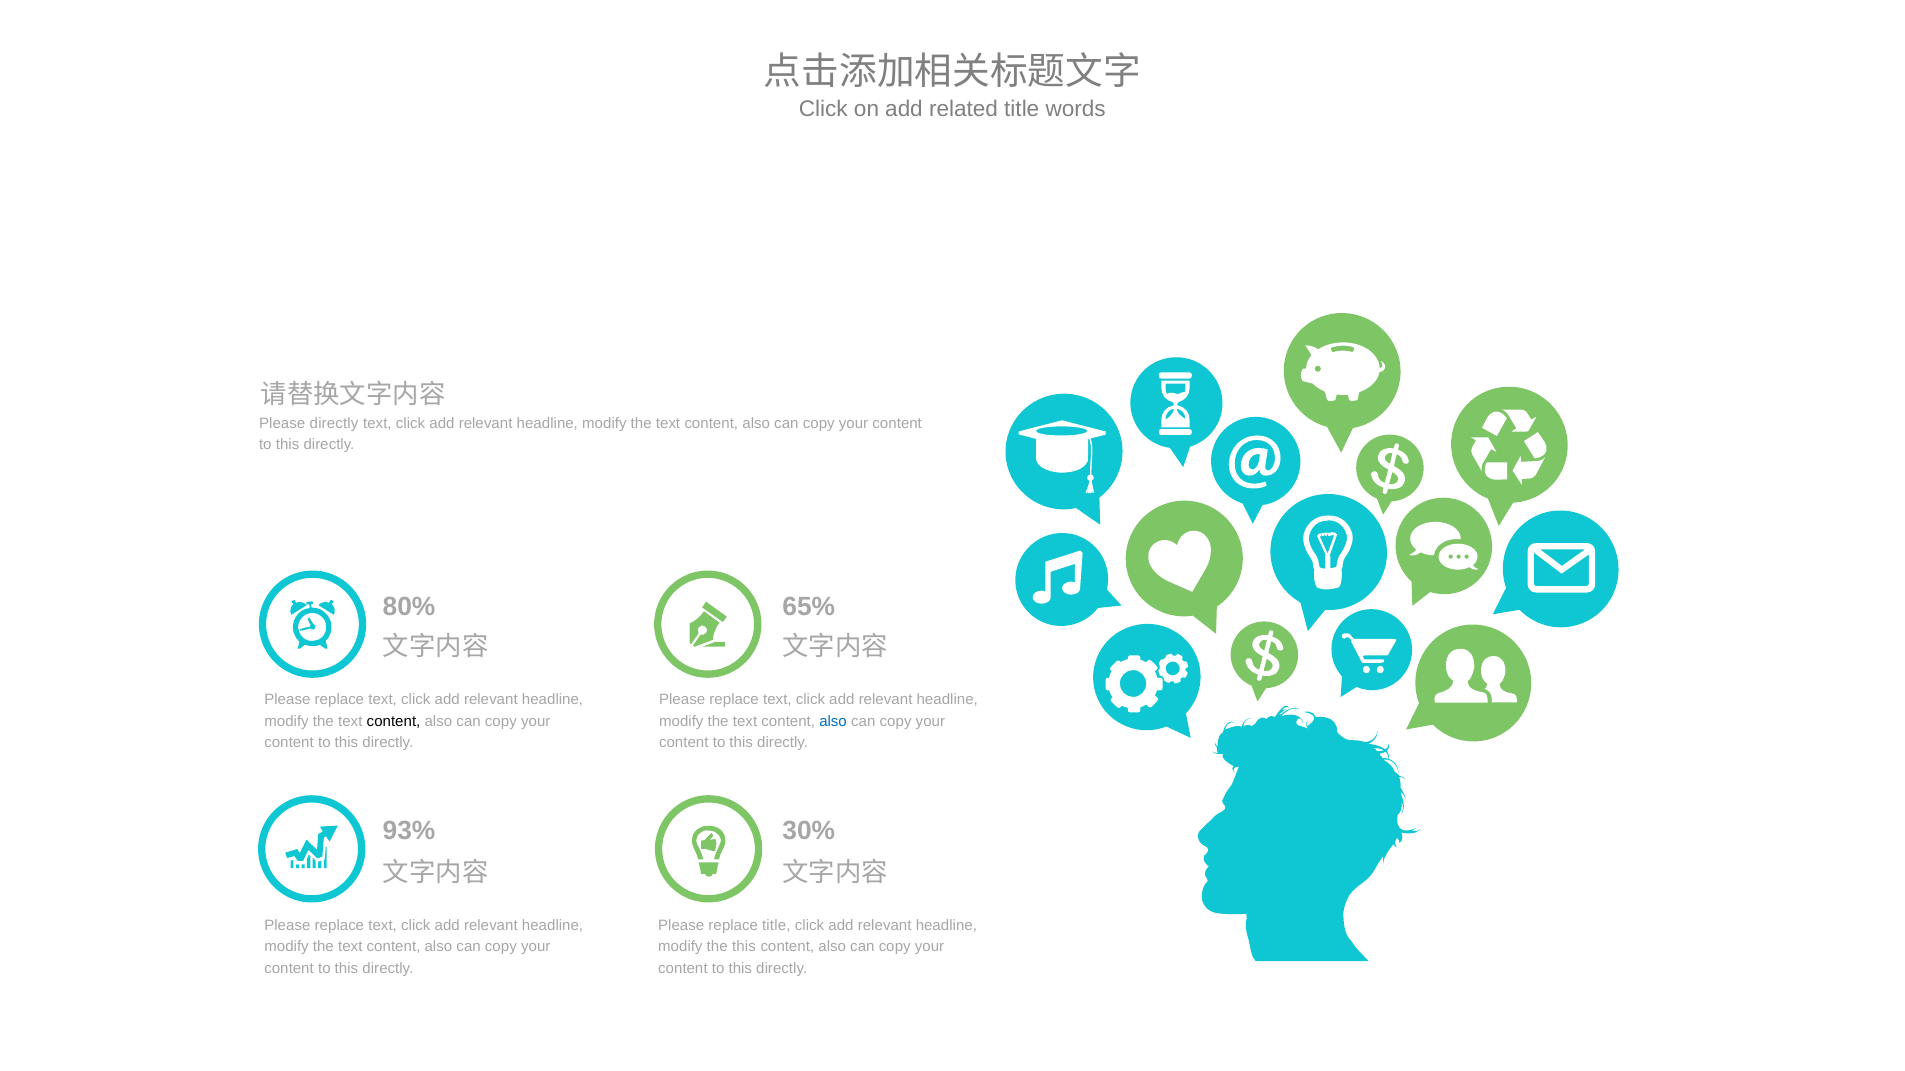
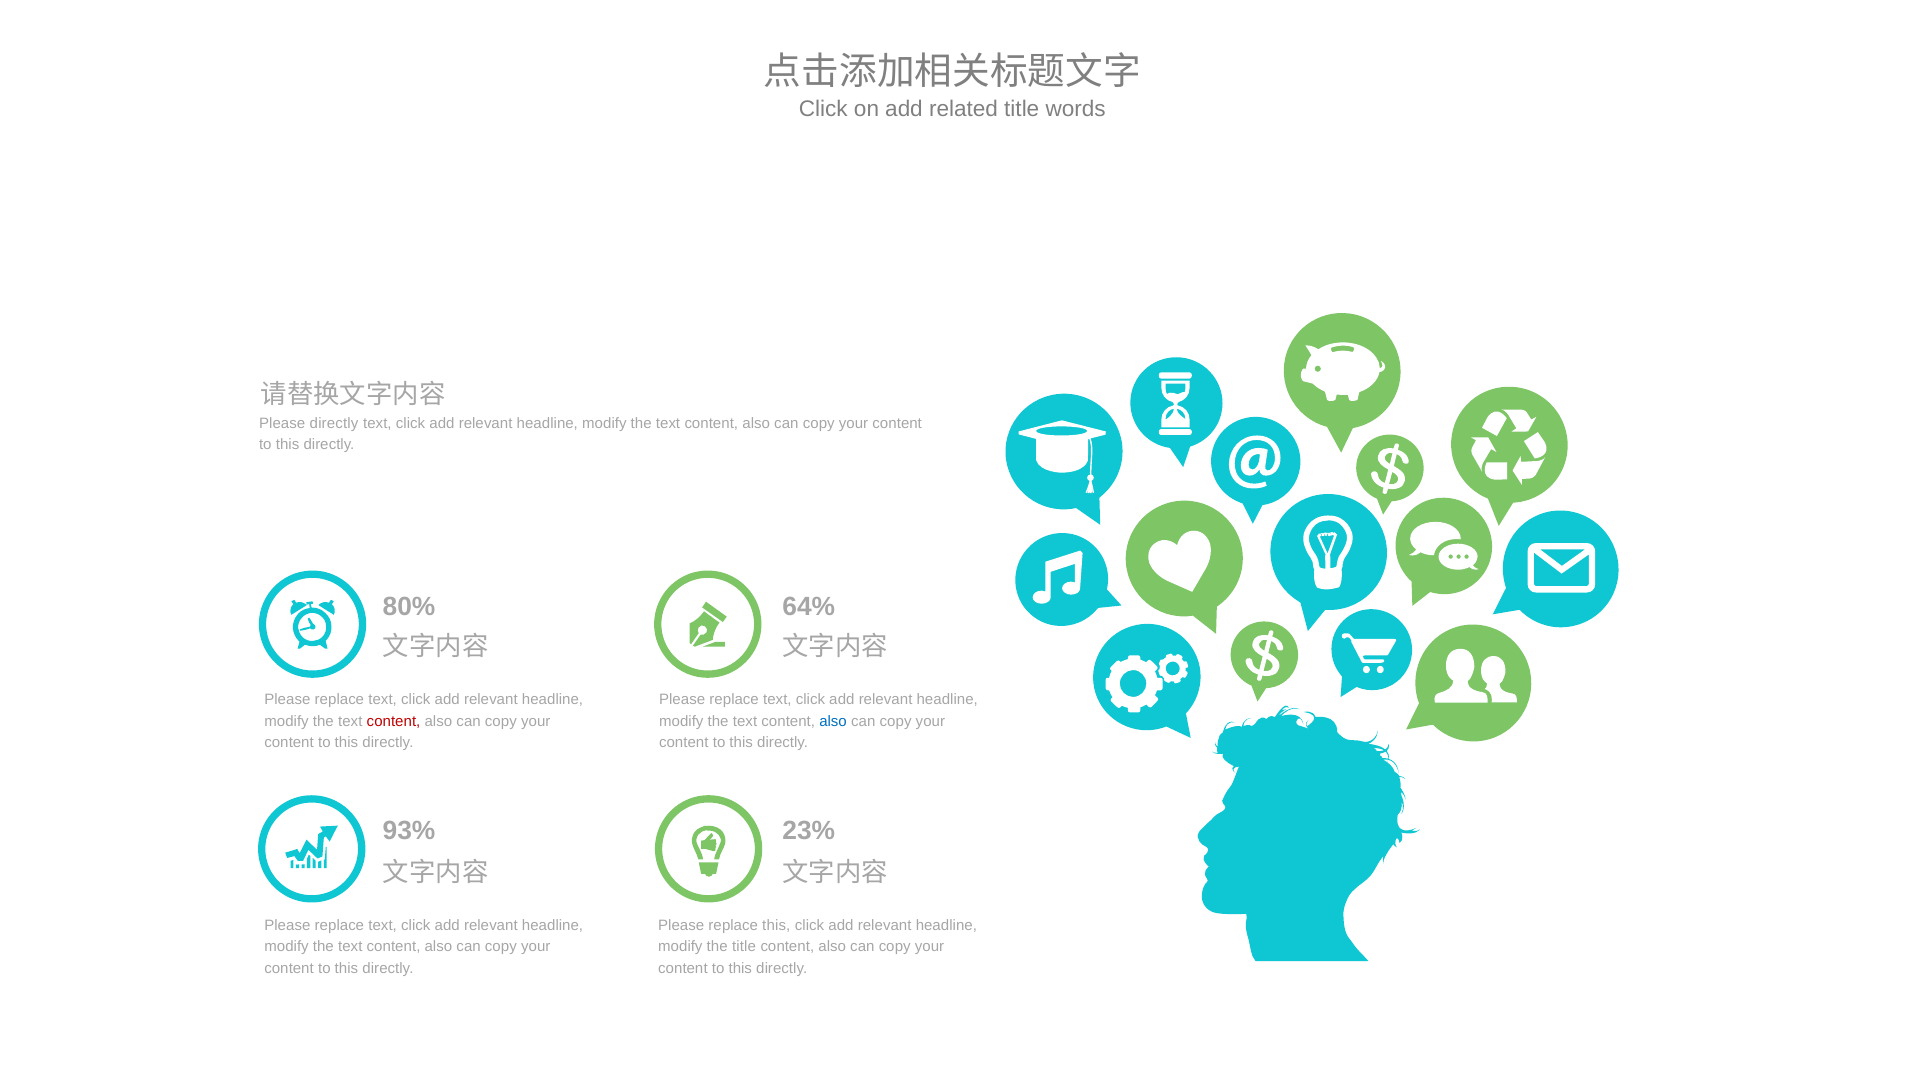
65%: 65% -> 64% (809, 607)
content colour: black -> red (394, 722)
30%: 30% -> 23% (809, 831)
replace title: title -> this (776, 926)
the this: this -> title (744, 947)
